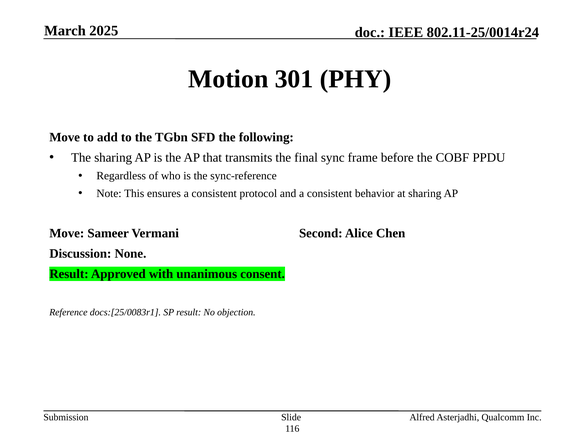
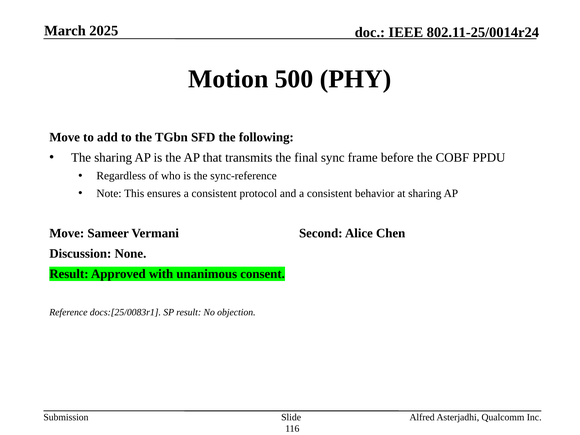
301: 301 -> 500 (294, 79)
